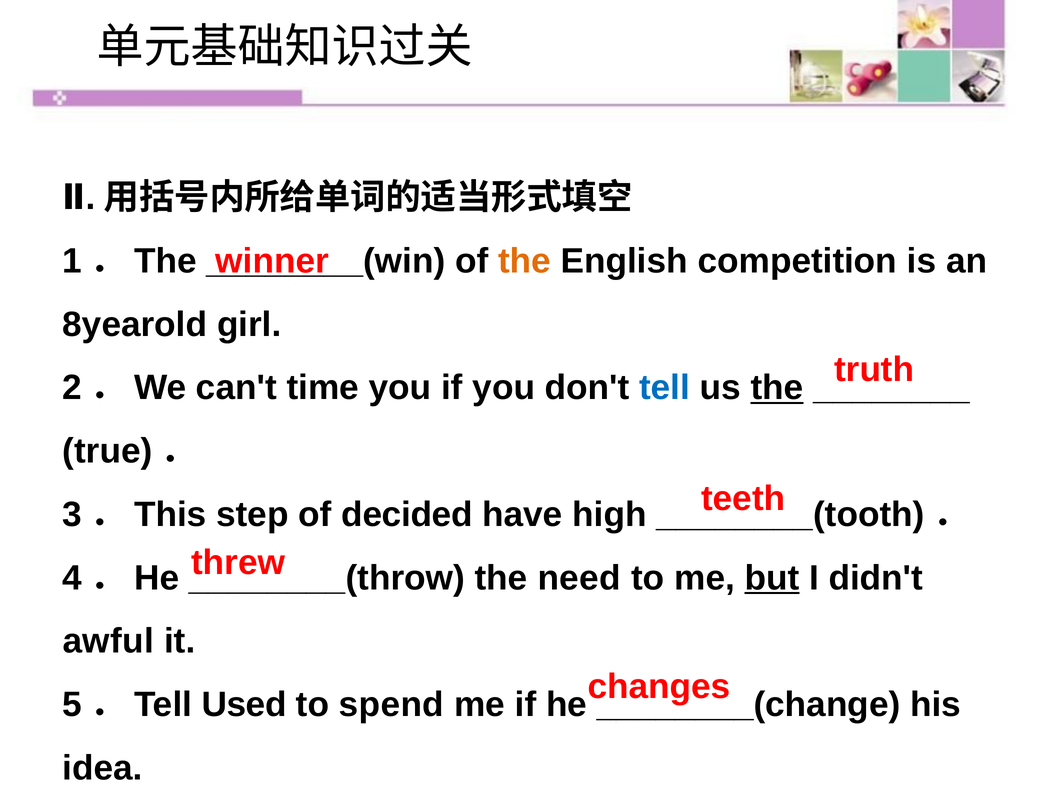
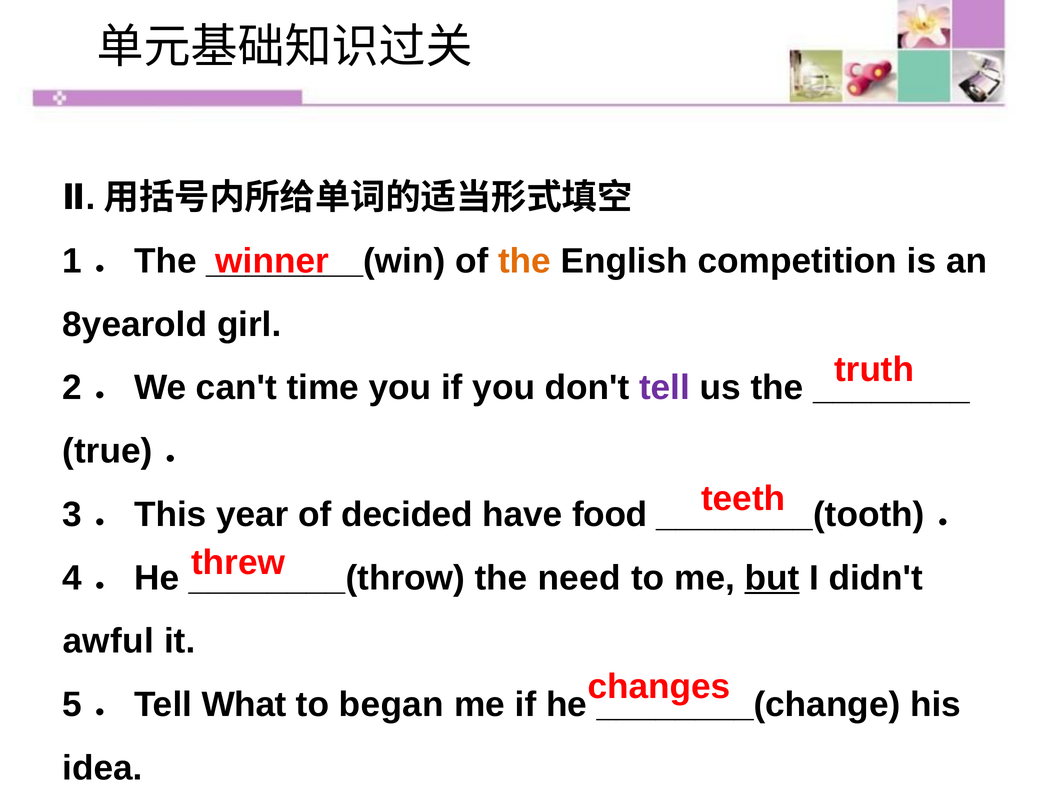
tell colour: blue -> purple (665, 388)
the underline: present -> none (777, 388)
3．This step: step -> year (252, 515)
high: high -> food (610, 515)
Used: Used -> What (244, 705)
spend: spend -> began (391, 705)
